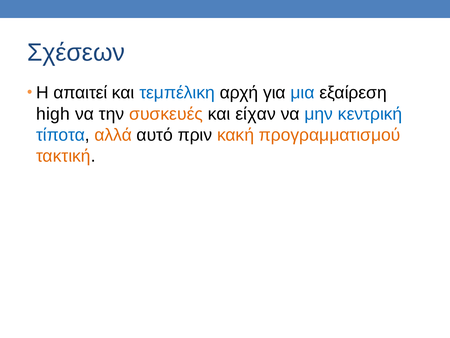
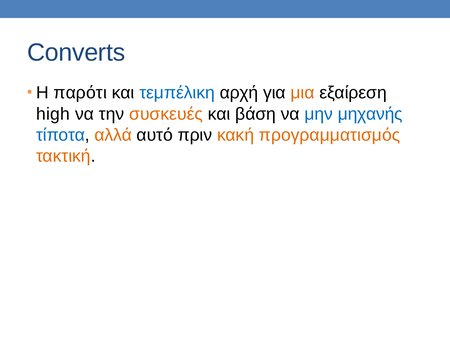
Σχέσεων: Σχέσεων -> Converts (76, 52)
απαιτεί: απαιτεί -> παρότι (80, 93)
μια colour: blue -> orange (303, 93)
είχαν: είχαν -> βάση (256, 114)
κεντρική: κεντρική -> μηχανής (370, 114)
προγραμματισμού: προγραμματισμού -> προγραμματισμός (330, 135)
